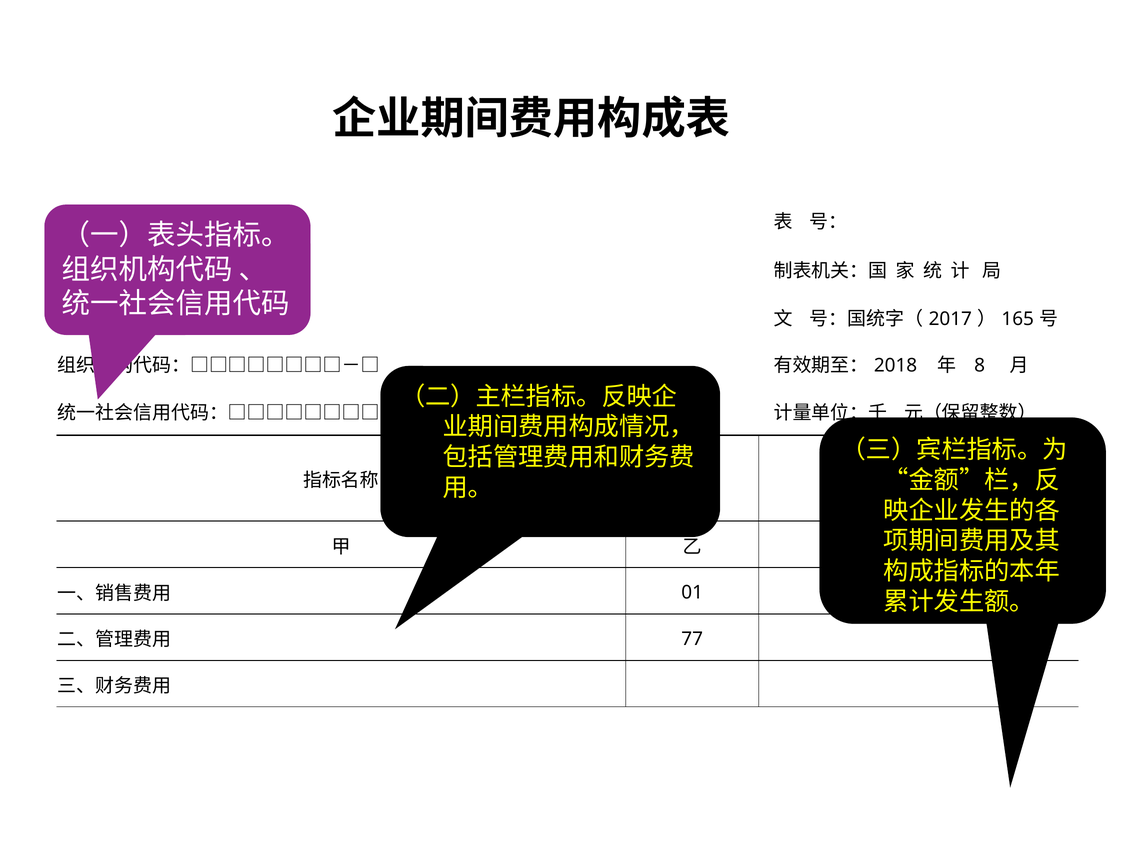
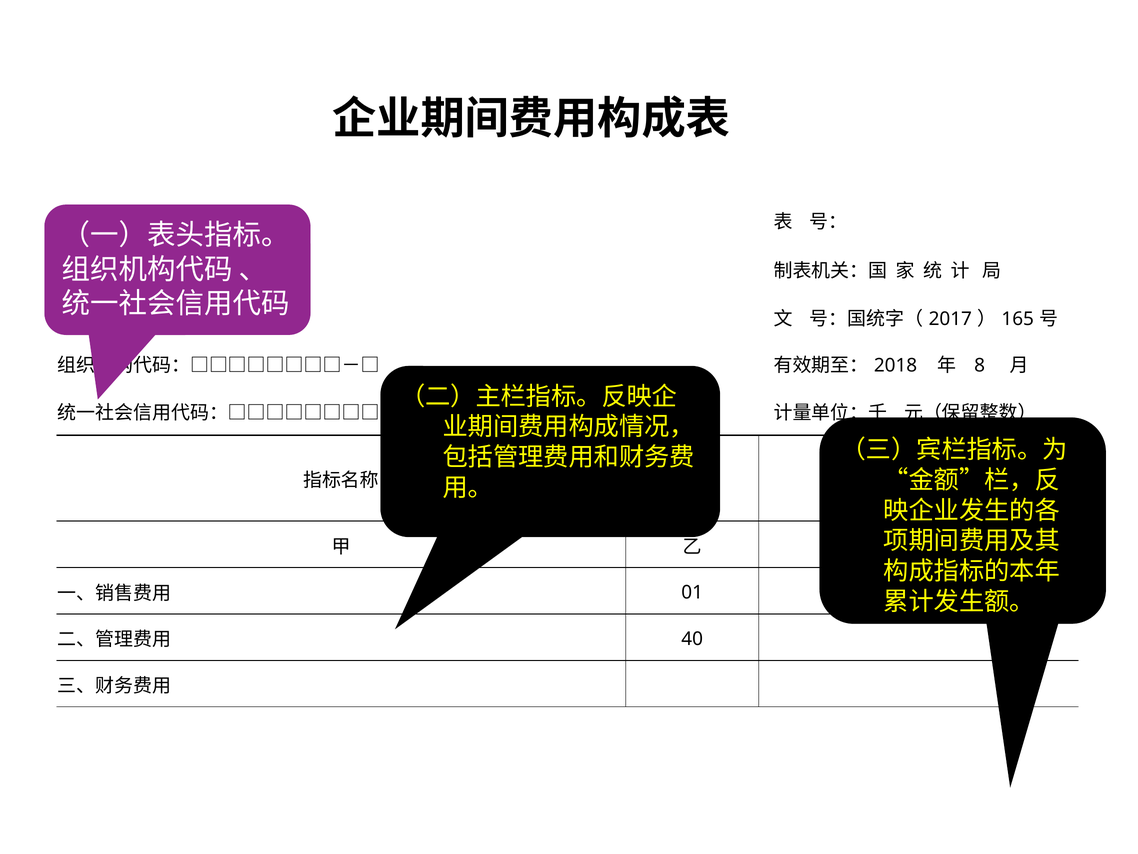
77: 77 -> 40 (692, 639)
